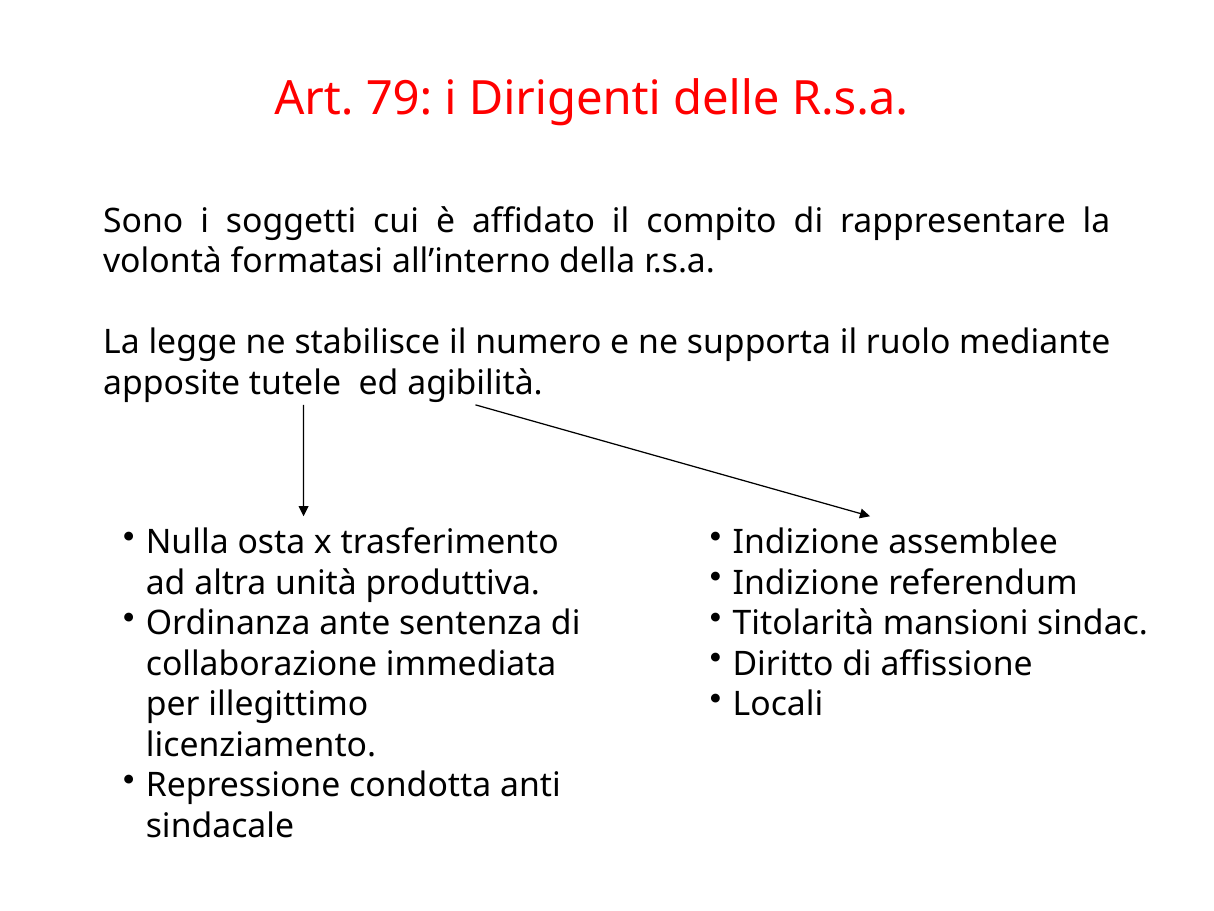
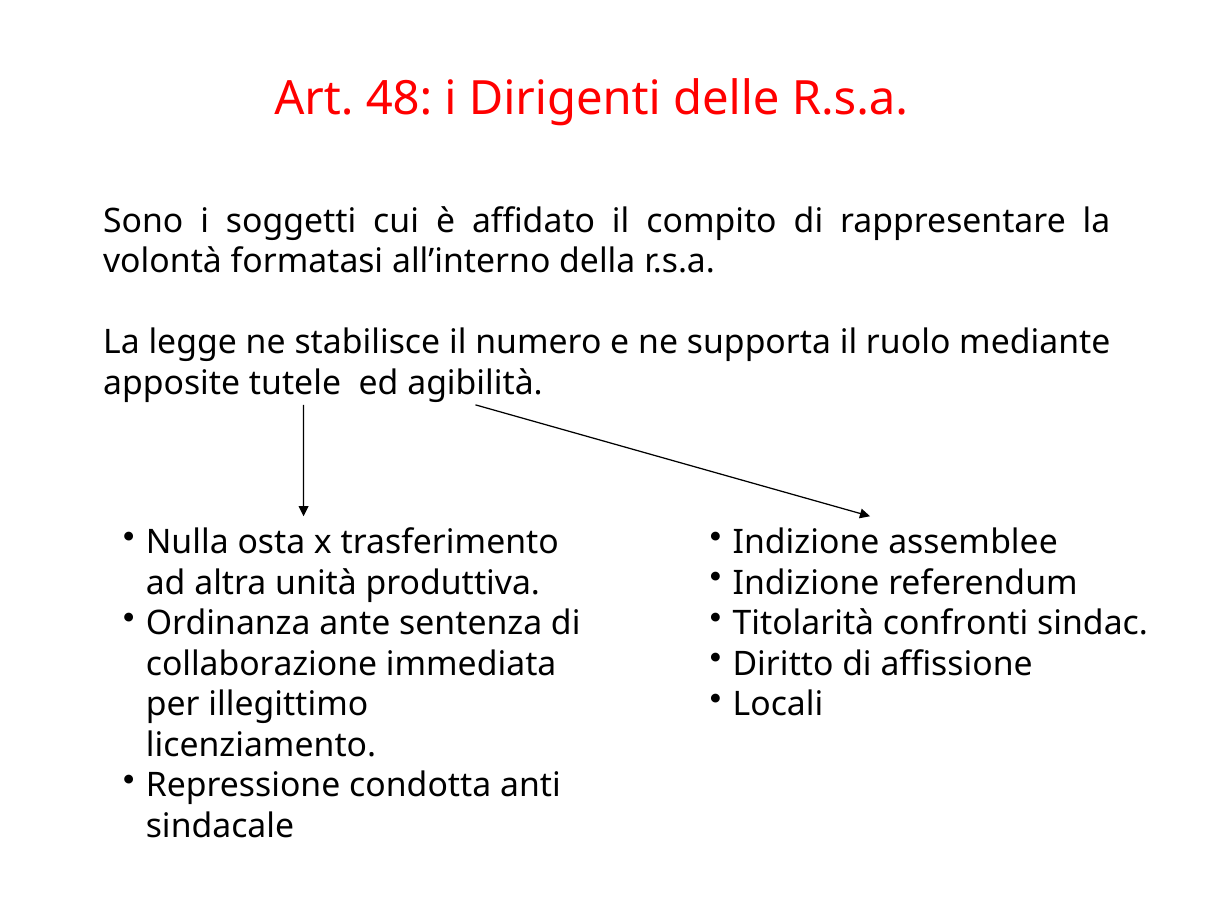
79: 79 -> 48 (399, 98)
mansioni: mansioni -> confronti (956, 623)
